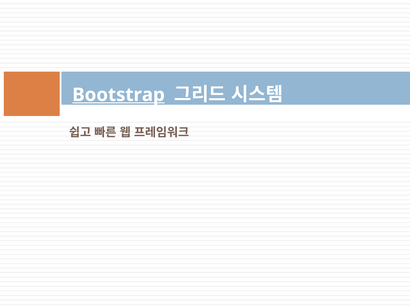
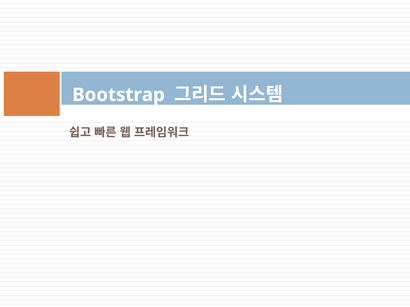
Bootstrap underline: present -> none (119, 95)
